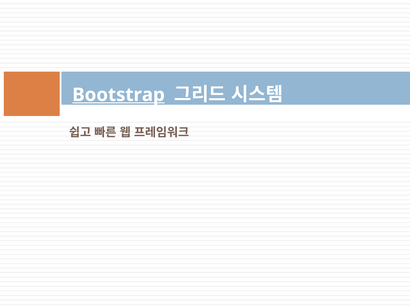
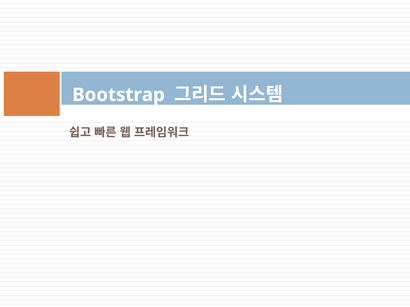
Bootstrap underline: present -> none (119, 95)
